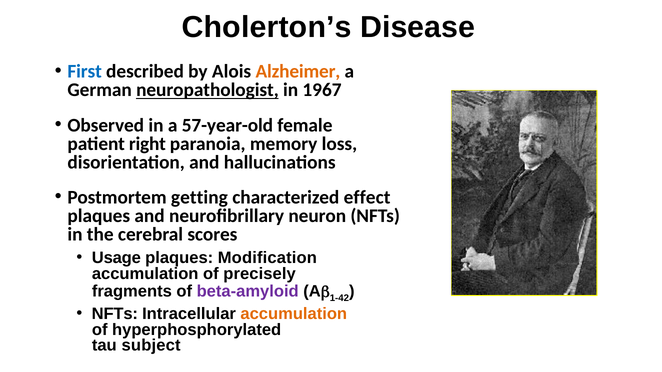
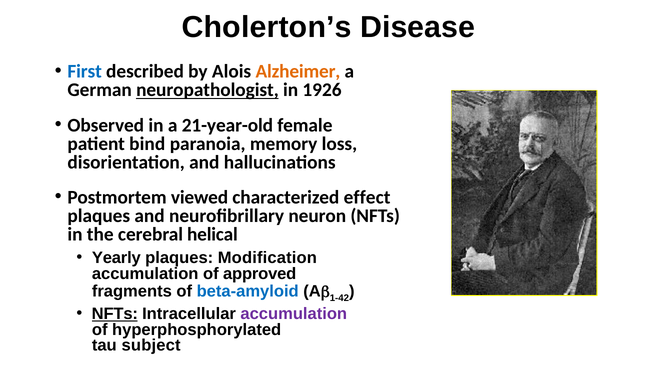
1967: 1967 -> 1926 (322, 90)
57-year-old: 57-year-old -> 21-year-old (227, 125)
right: right -> bind (147, 144)
getting: getting -> viewed (200, 198)
scores: scores -> helical (212, 235)
Usage: Usage -> Yearly (116, 258)
precisely: precisely -> approved (260, 274)
beta-amyloid colour: purple -> blue (248, 292)
NFTs underline: none -> present (115, 314)
accumulation colour: orange -> purple (294, 314)
